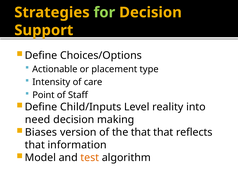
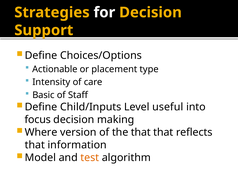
for colour: light green -> white (104, 12)
Point: Point -> Basic (43, 95)
reality: reality -> useful (168, 107)
need: need -> focus (38, 120)
Biases: Biases -> Where (41, 133)
